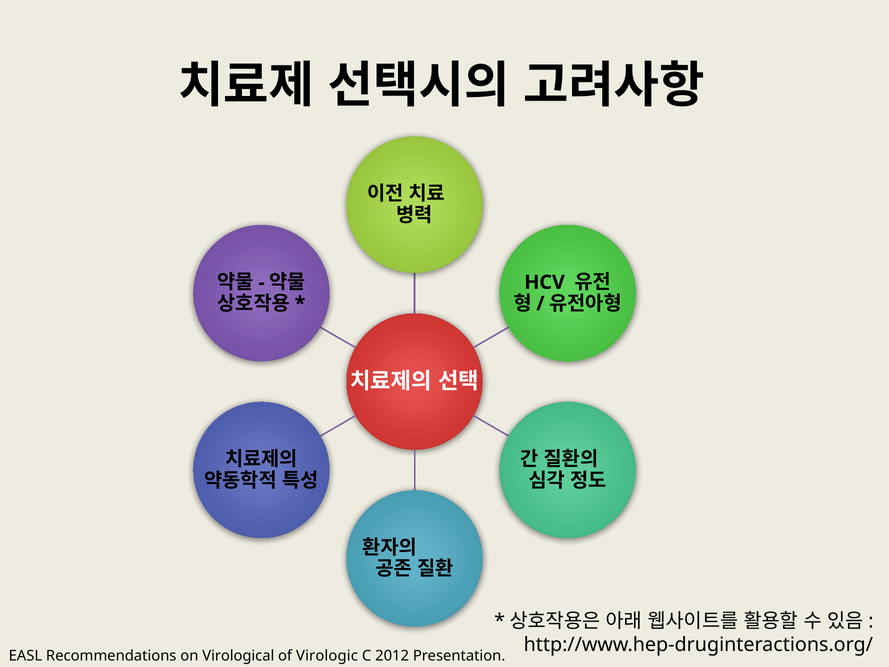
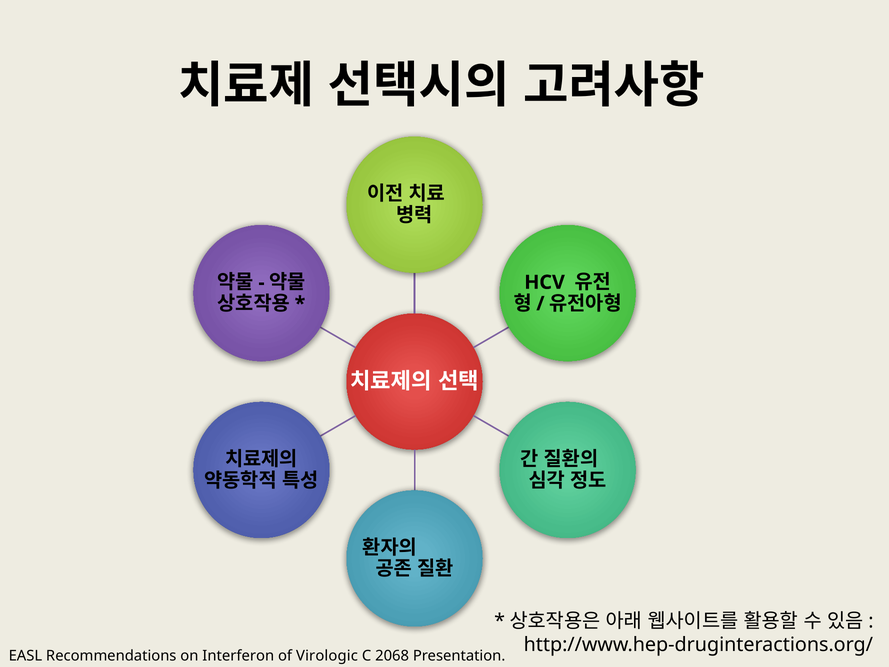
Virological: Virological -> Interferon (238, 656)
2012: 2012 -> 2068 (392, 656)
